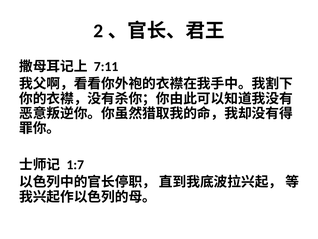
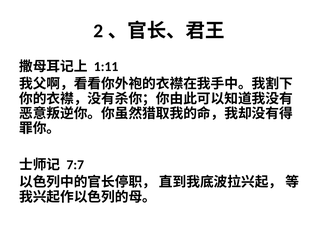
7:11: 7:11 -> 1:11 (106, 66)
1:7: 1:7 -> 7:7 (75, 164)
